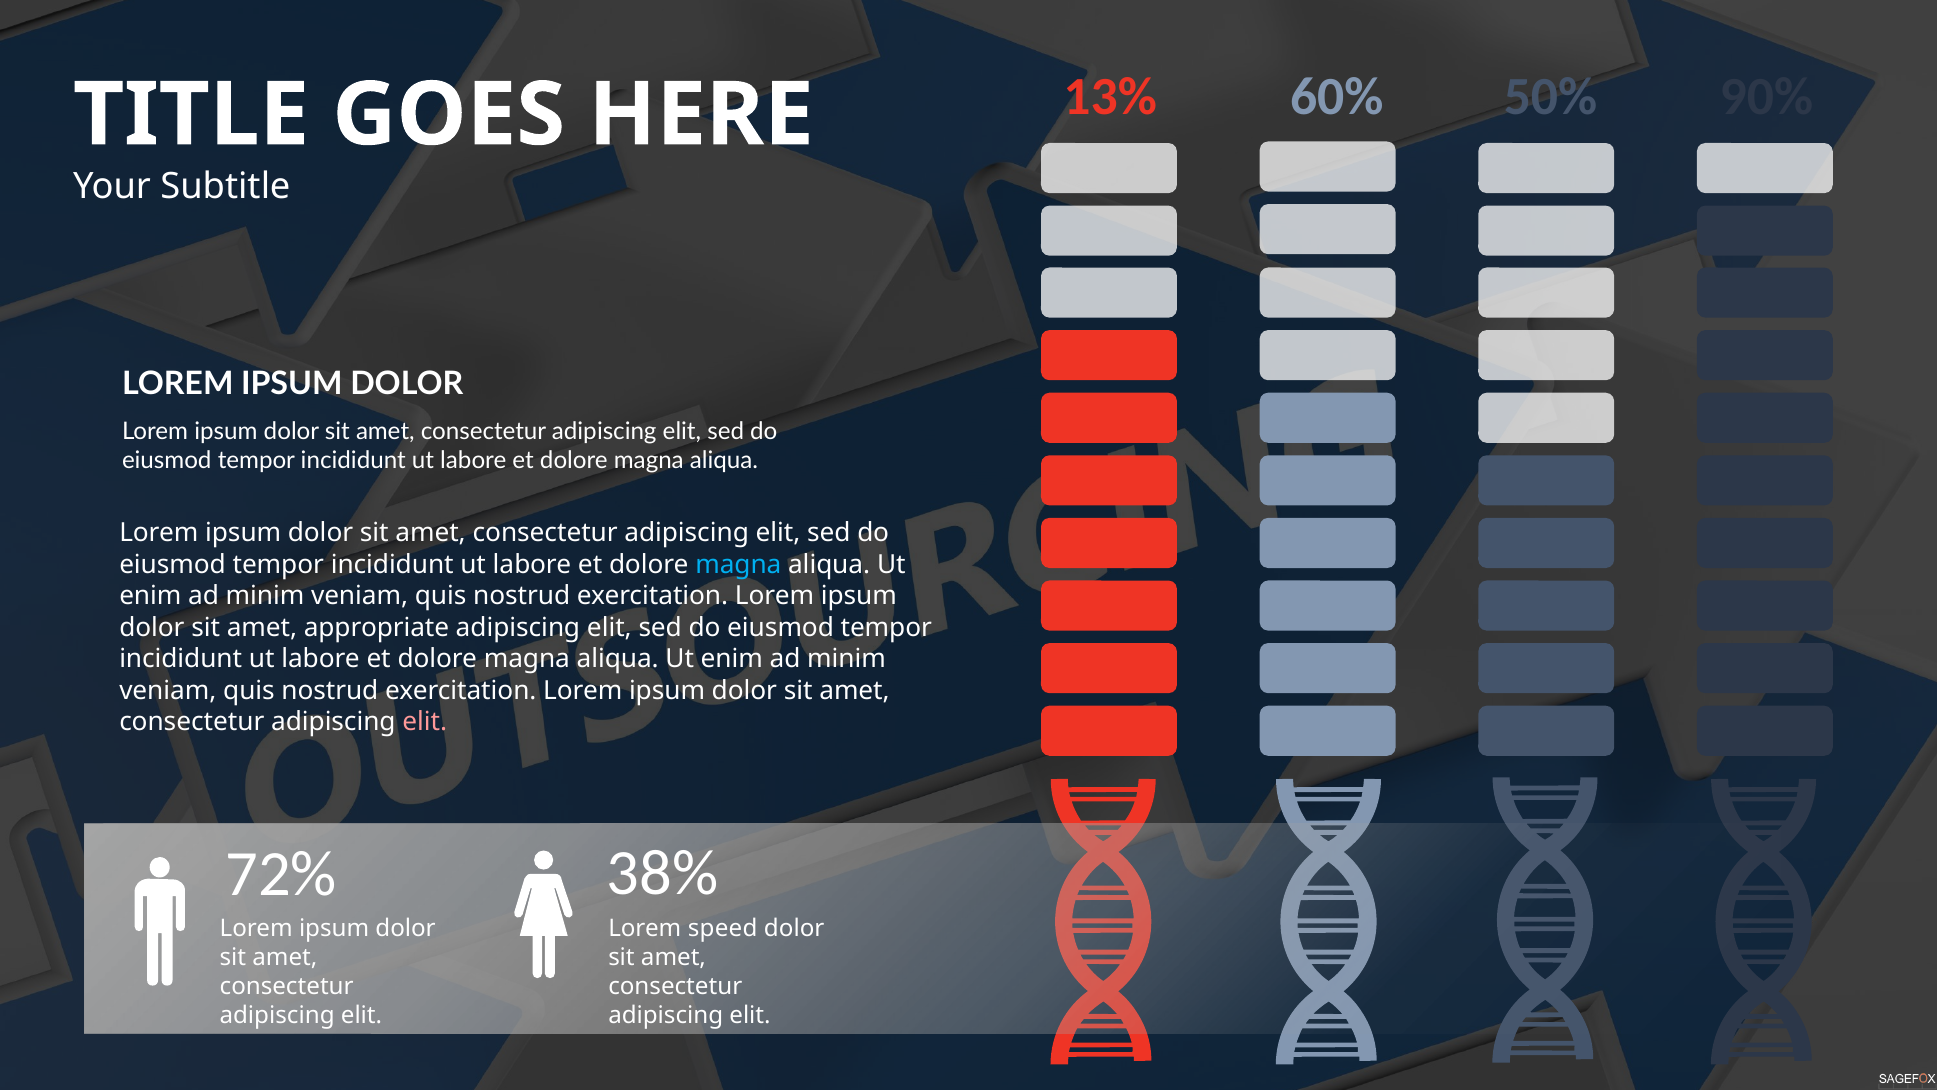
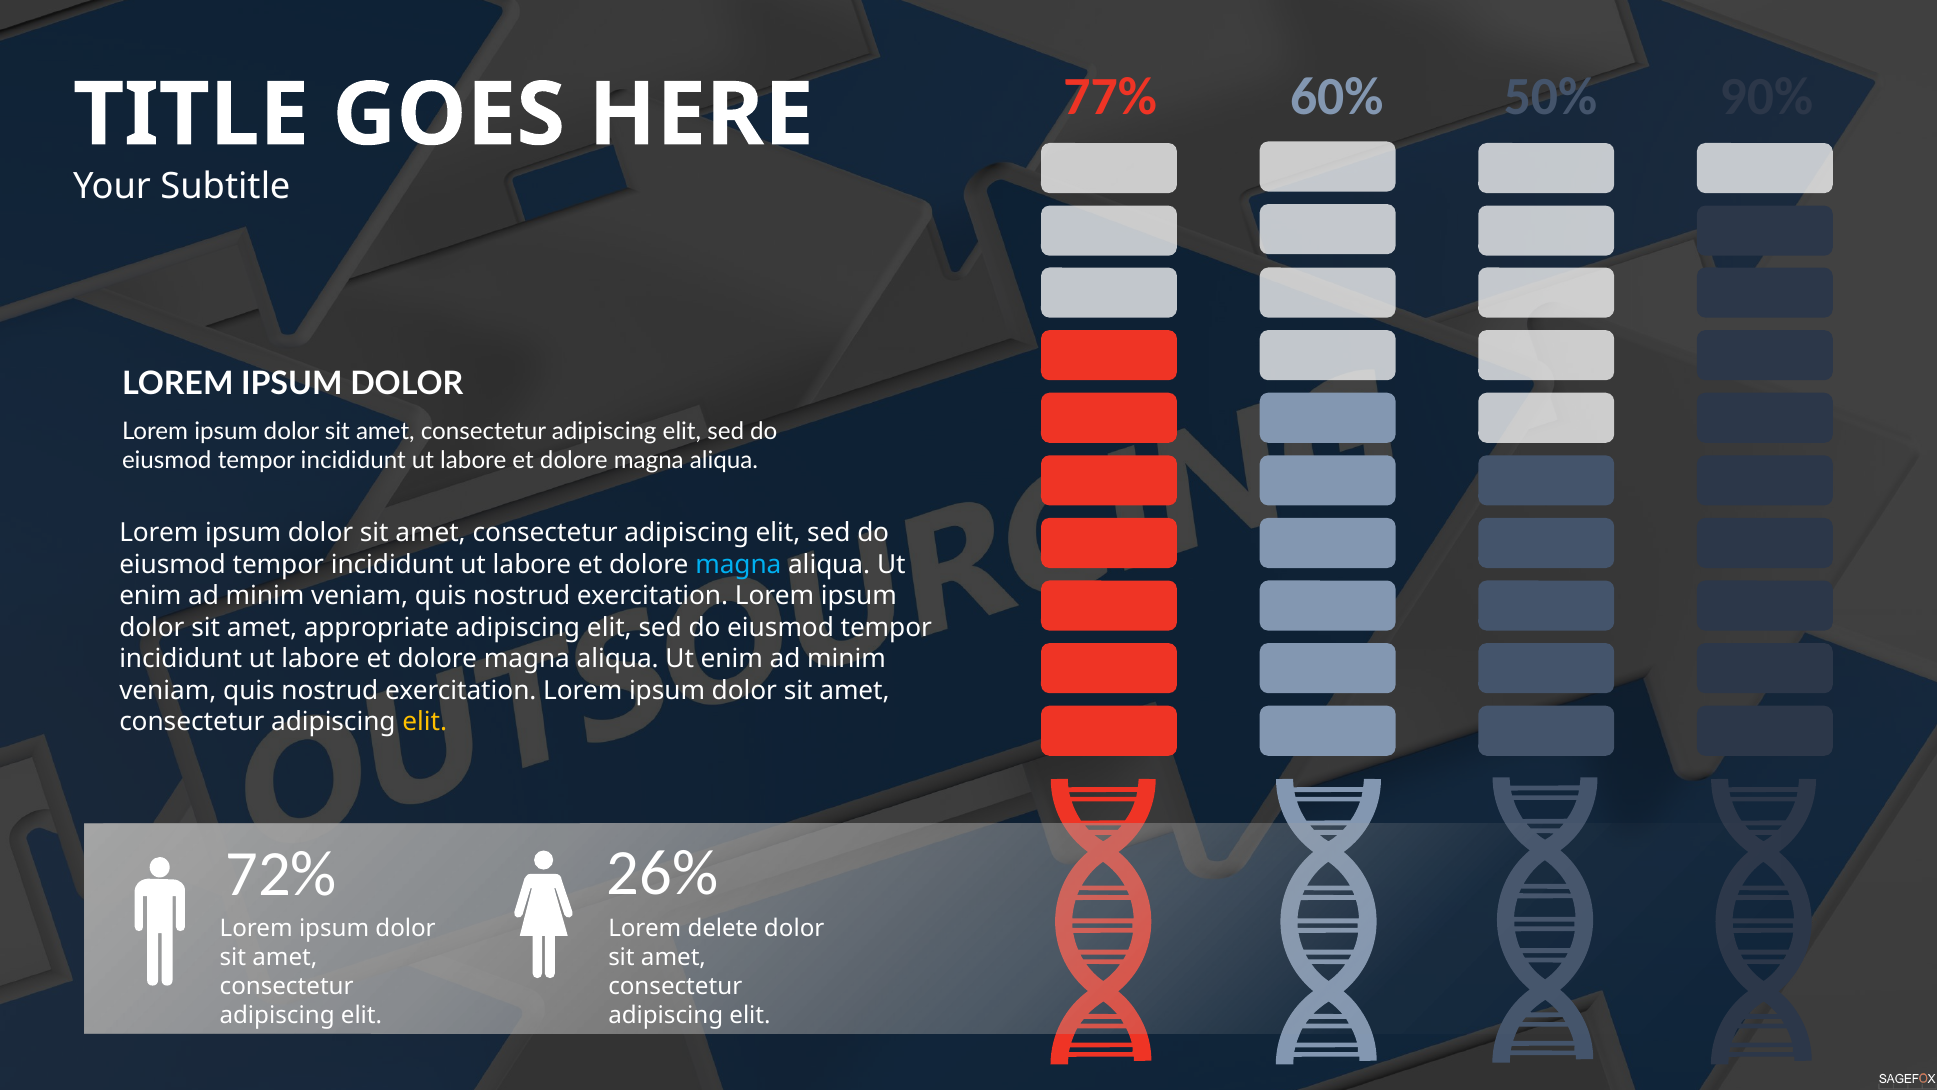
13%: 13% -> 77% (1110, 97)
elit colour: pink -> yellow (425, 722)
38%: 38% -> 26% (663, 873)
speed: speed -> delete (723, 928)
